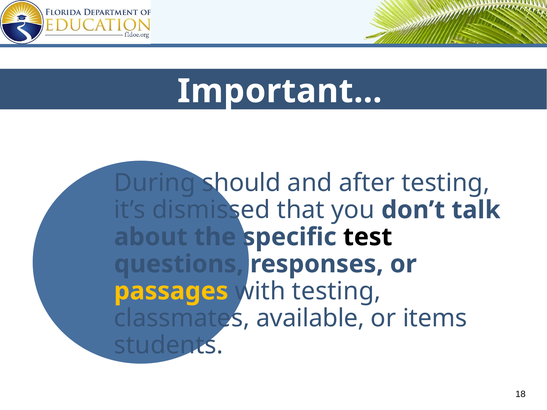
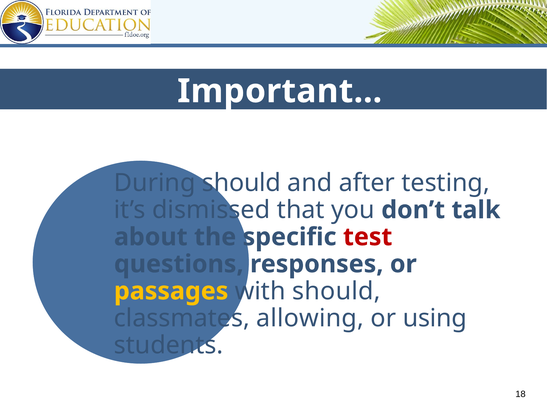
test colour: black -> red (368, 237)
with testing: testing -> should (336, 291)
available: available -> allowing (310, 318)
items: items -> using (435, 318)
